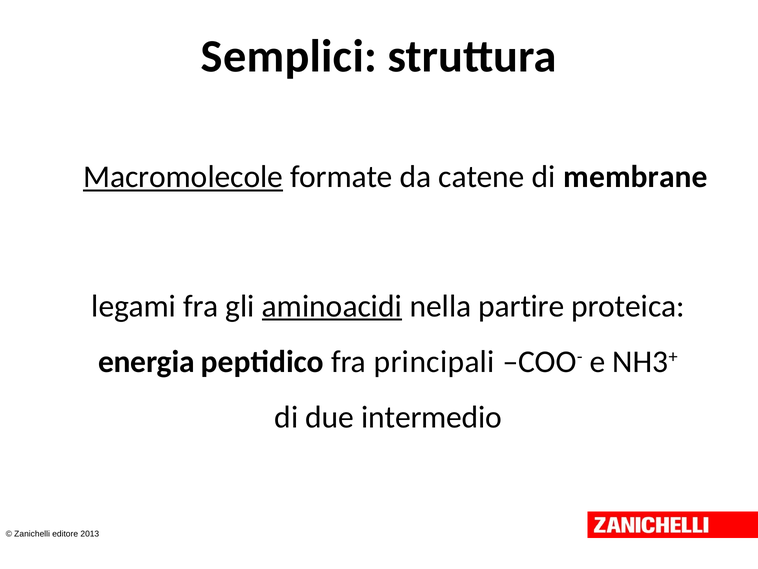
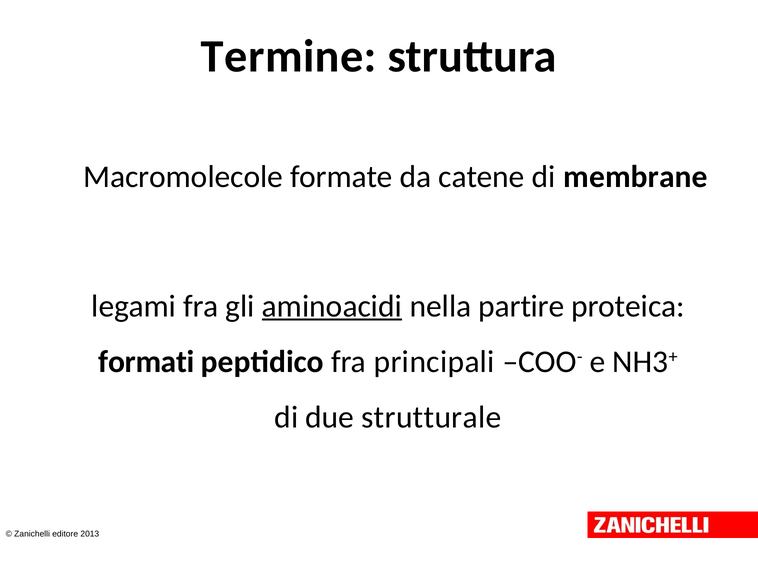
Semplici: Semplici -> Termine (289, 56)
Macromolecole underline: present -> none (183, 177)
energia: energia -> formati (146, 361)
intermedio: intermedio -> strutturale (431, 417)
